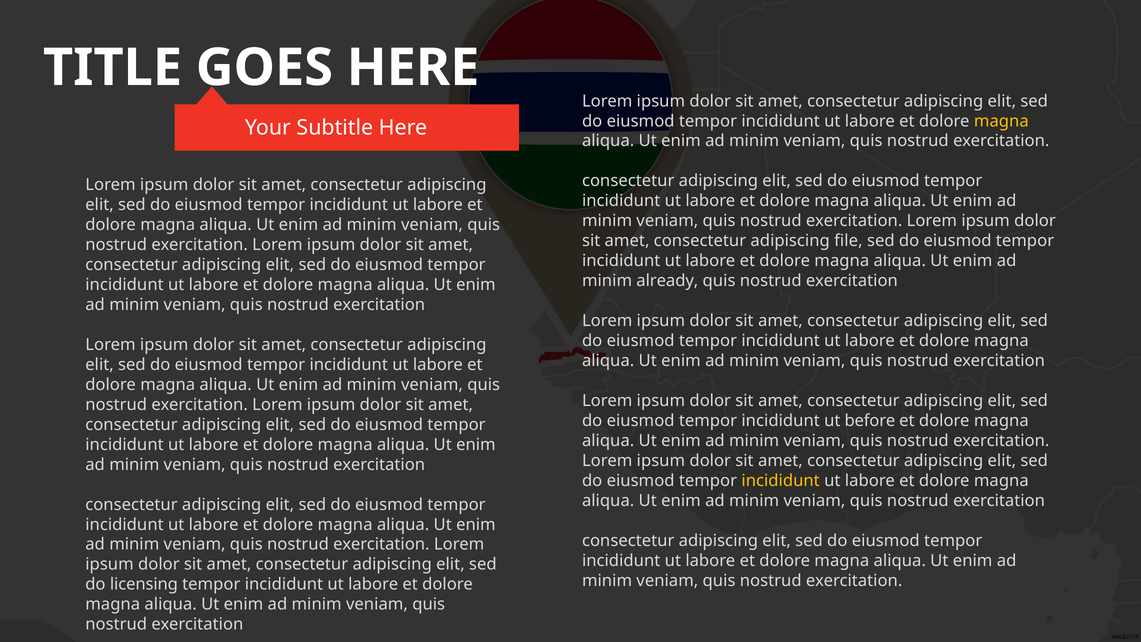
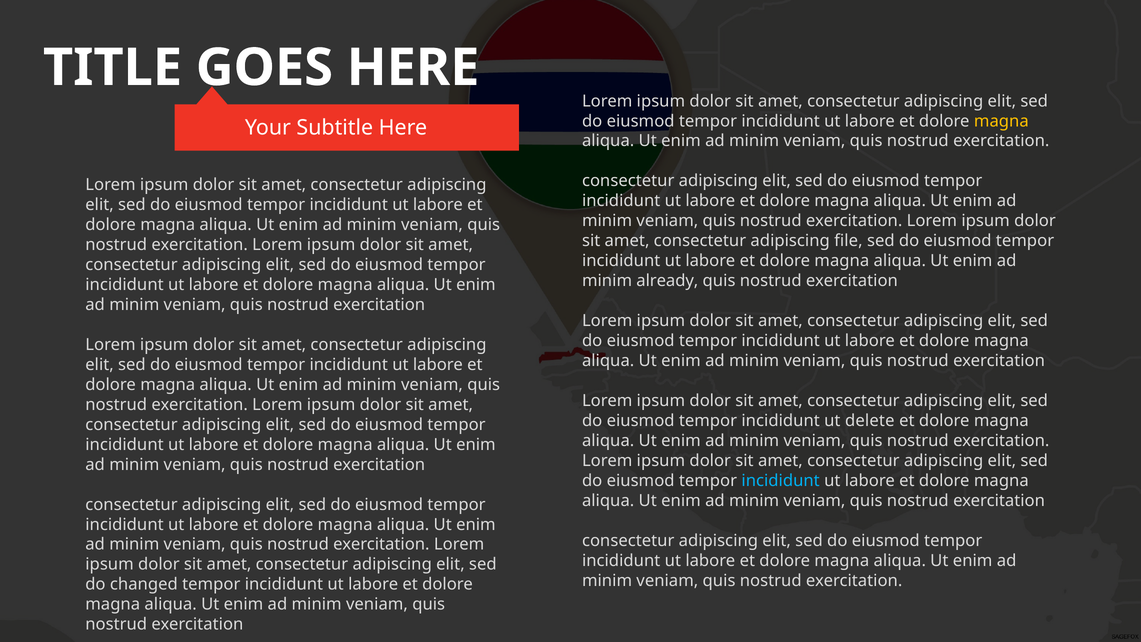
before: before -> delete (870, 421)
incididunt colour: yellow -> light blue (781, 481)
licensing: licensing -> changed (144, 584)
